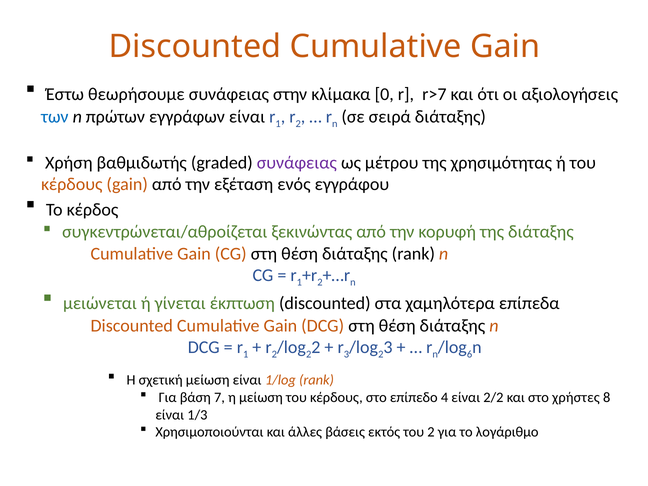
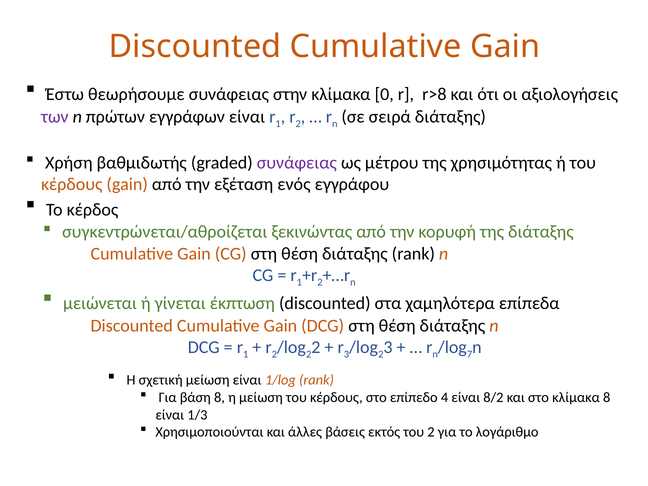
r>7: r>7 -> r>8 (434, 94)
των colour: blue -> purple (55, 117)
6: 6 -> 7 (470, 354)
βάση 7: 7 -> 8 (219, 398)
2/2: 2/2 -> 8/2 (493, 398)
στο χρήστες: χρήστες -> κλίμακα (576, 398)
